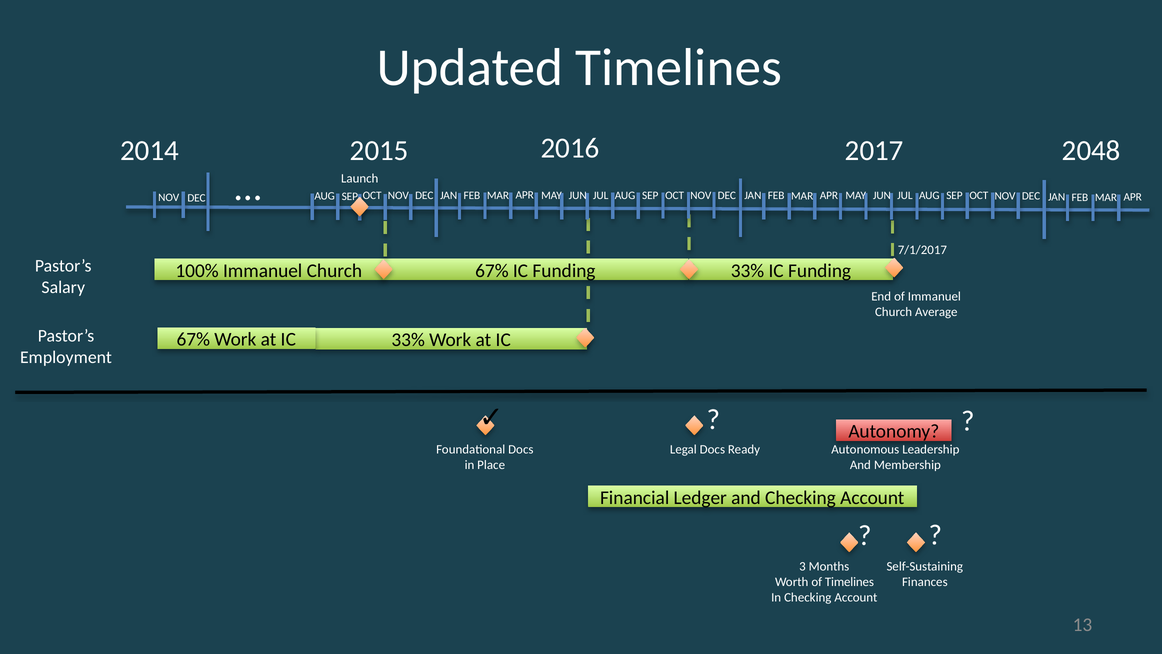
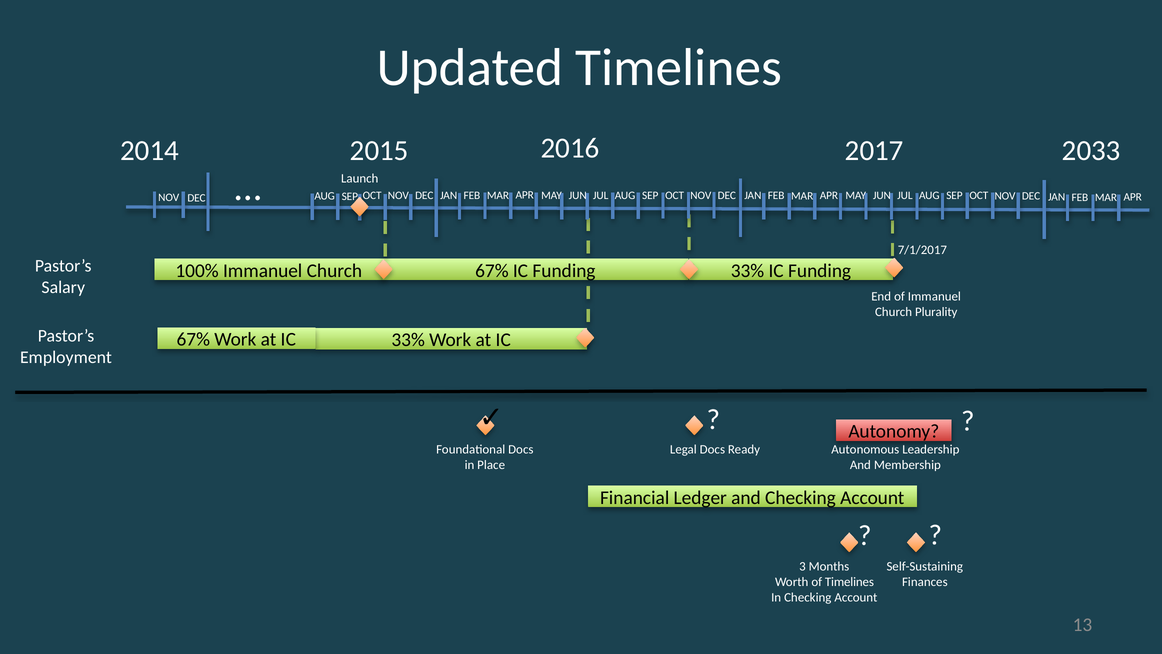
2048: 2048 -> 2033 (1091, 151)
Average: Average -> Plurality (936, 312)
